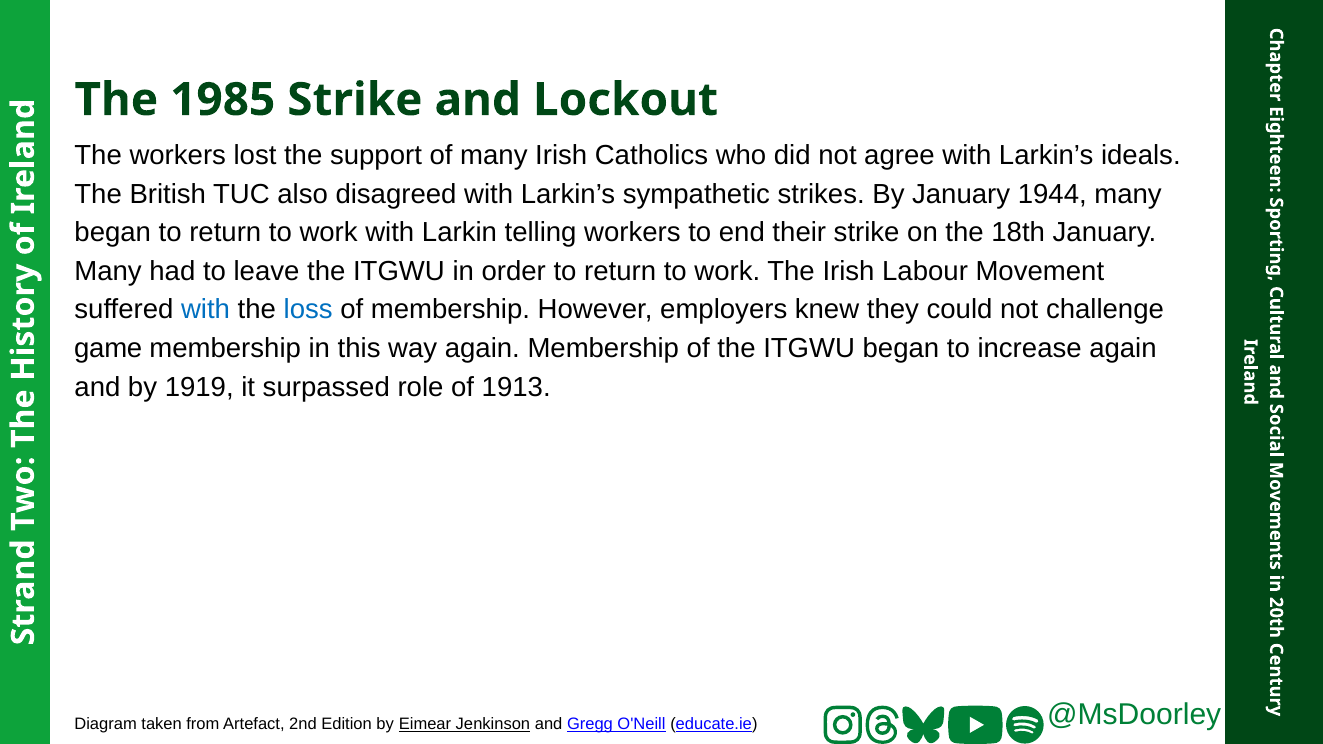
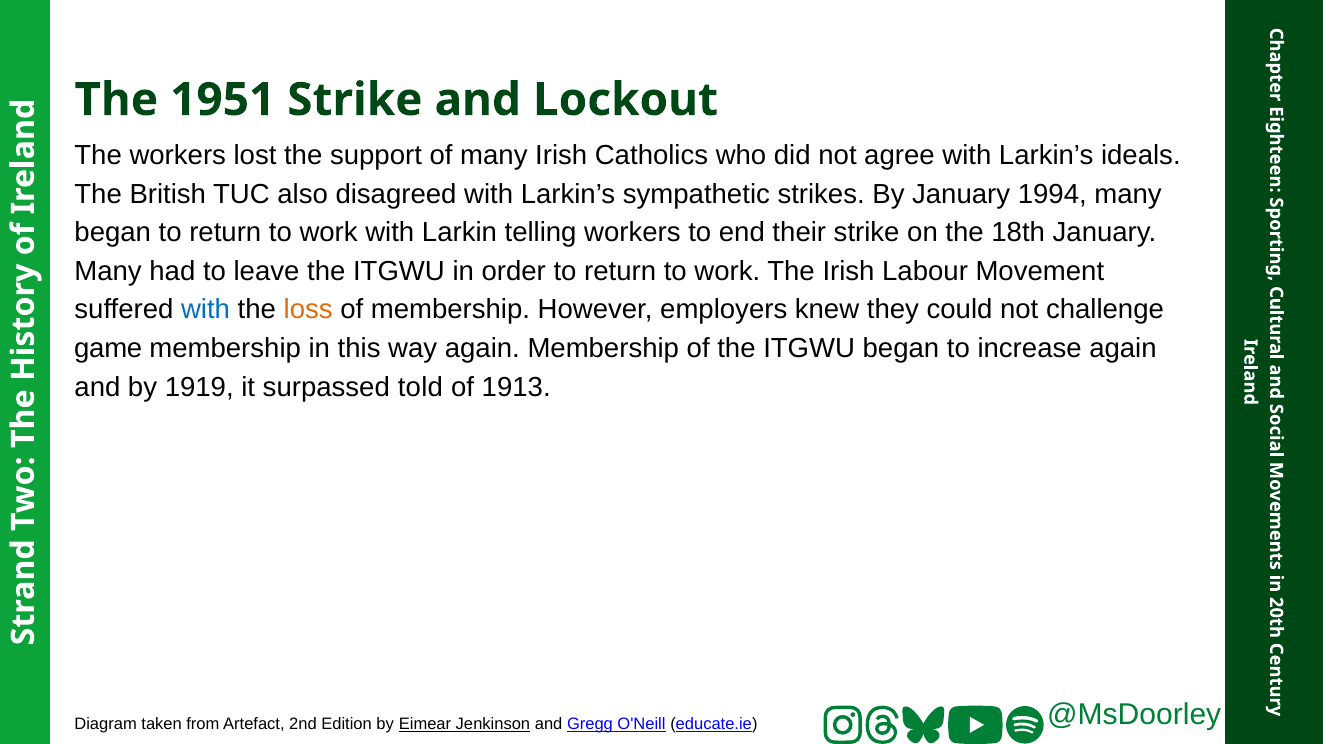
1985: 1985 -> 1951 (223, 100)
1944: 1944 -> 1994 (1052, 194)
loss colour: blue -> orange (308, 310)
role: role -> told (420, 387)
